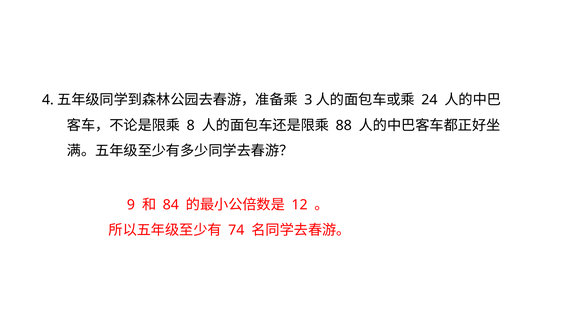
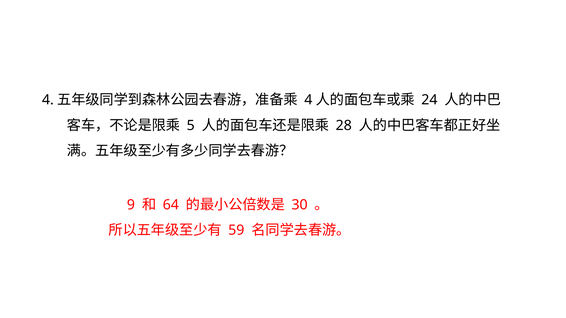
3: 3 -> 4 (308, 100)
8: 8 -> 5 (191, 126)
88: 88 -> 28 (344, 126)
84: 84 -> 64 (171, 205)
12: 12 -> 30 (300, 205)
74: 74 -> 59 (236, 231)
